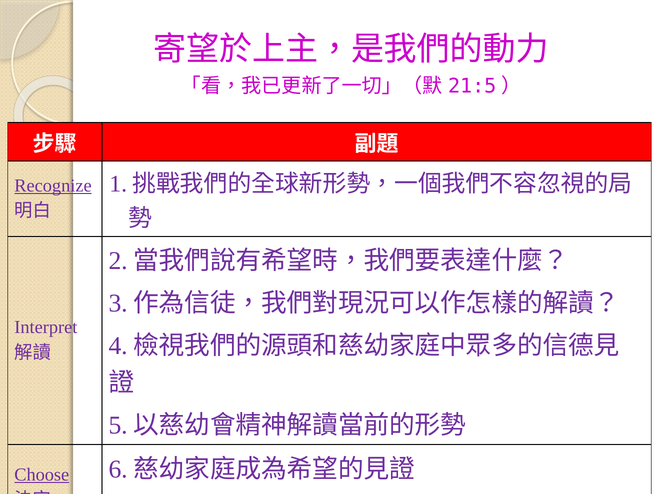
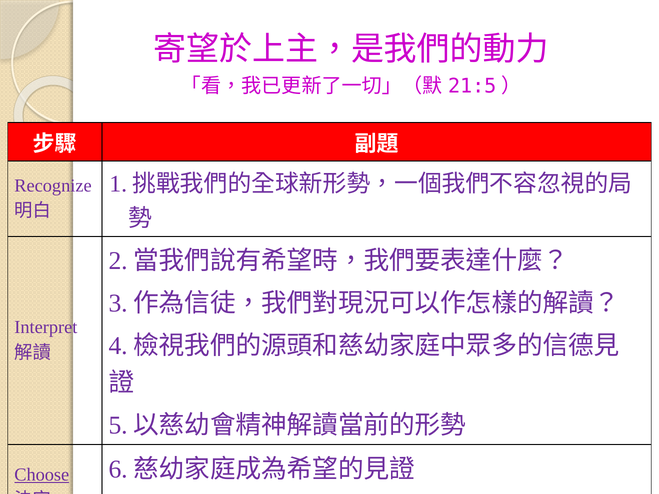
Recognize underline: present -> none (53, 186)
